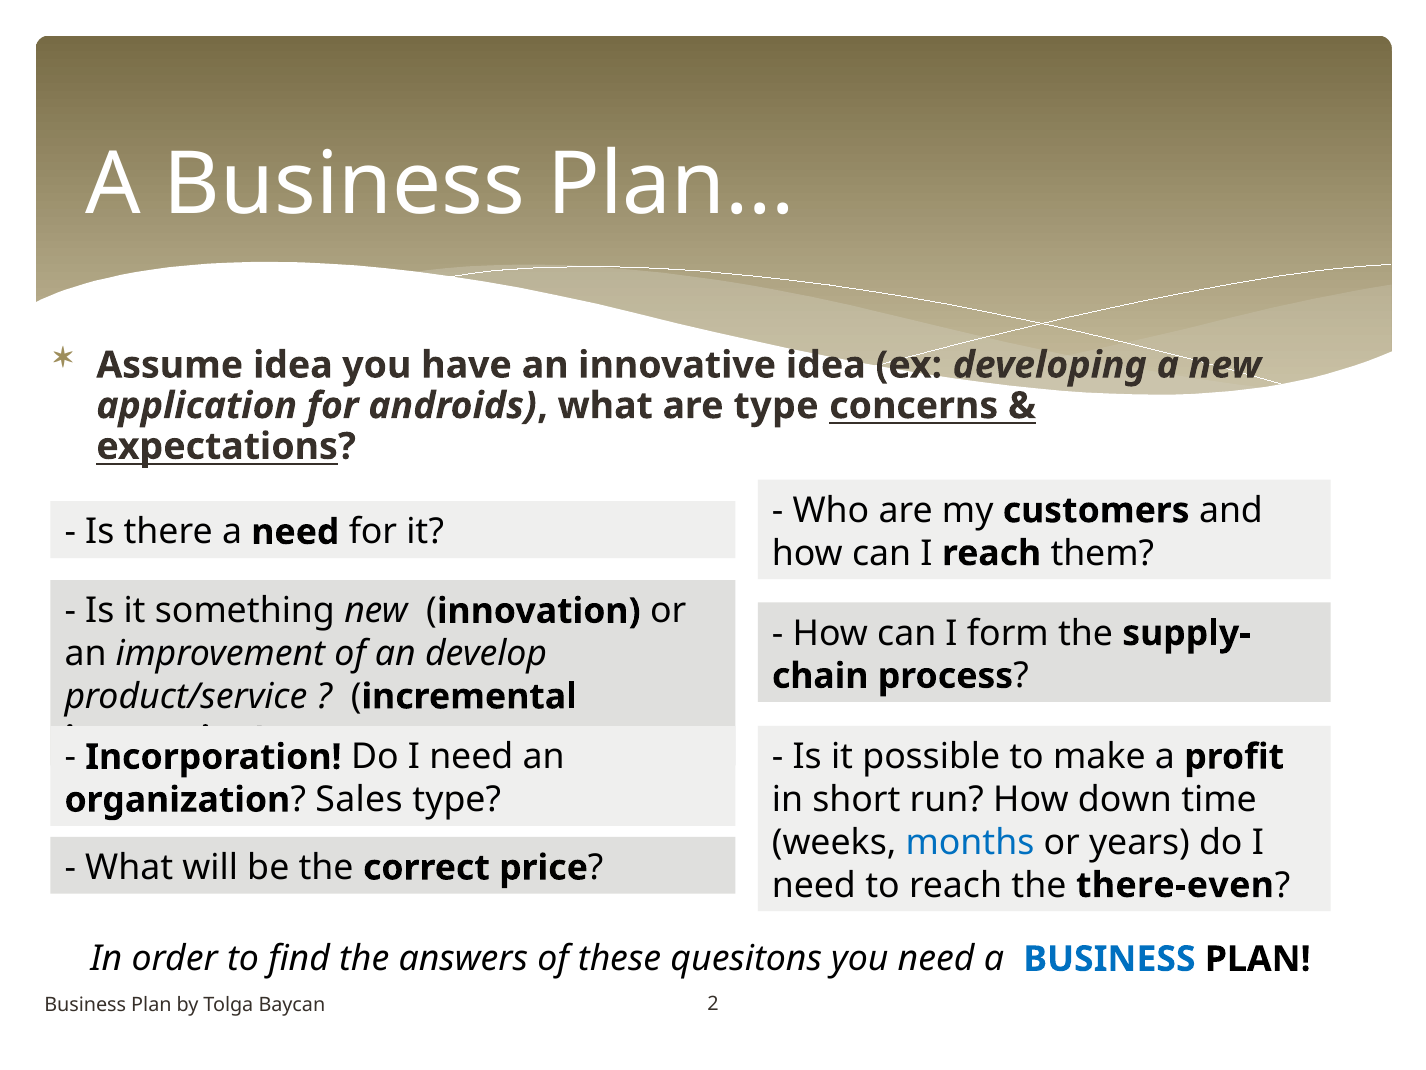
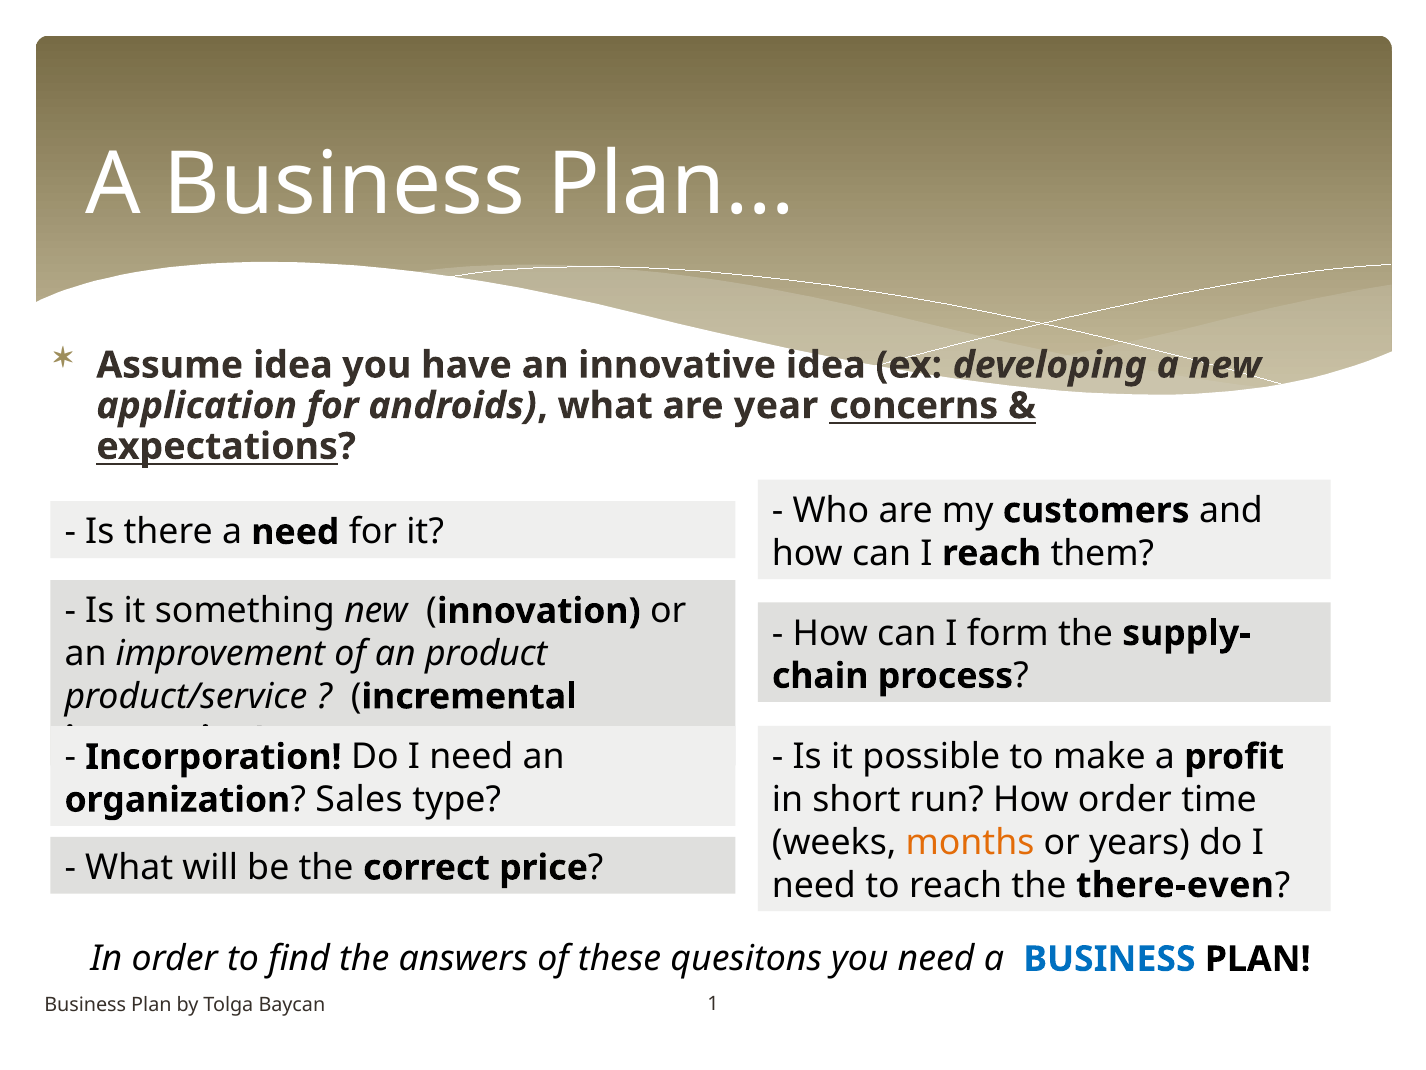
are type: type -> year (776, 406)
develop: develop -> product (486, 654)
How down: down -> order (1125, 799)
months colour: blue -> orange (970, 842)
2: 2 -> 1 (713, 1003)
